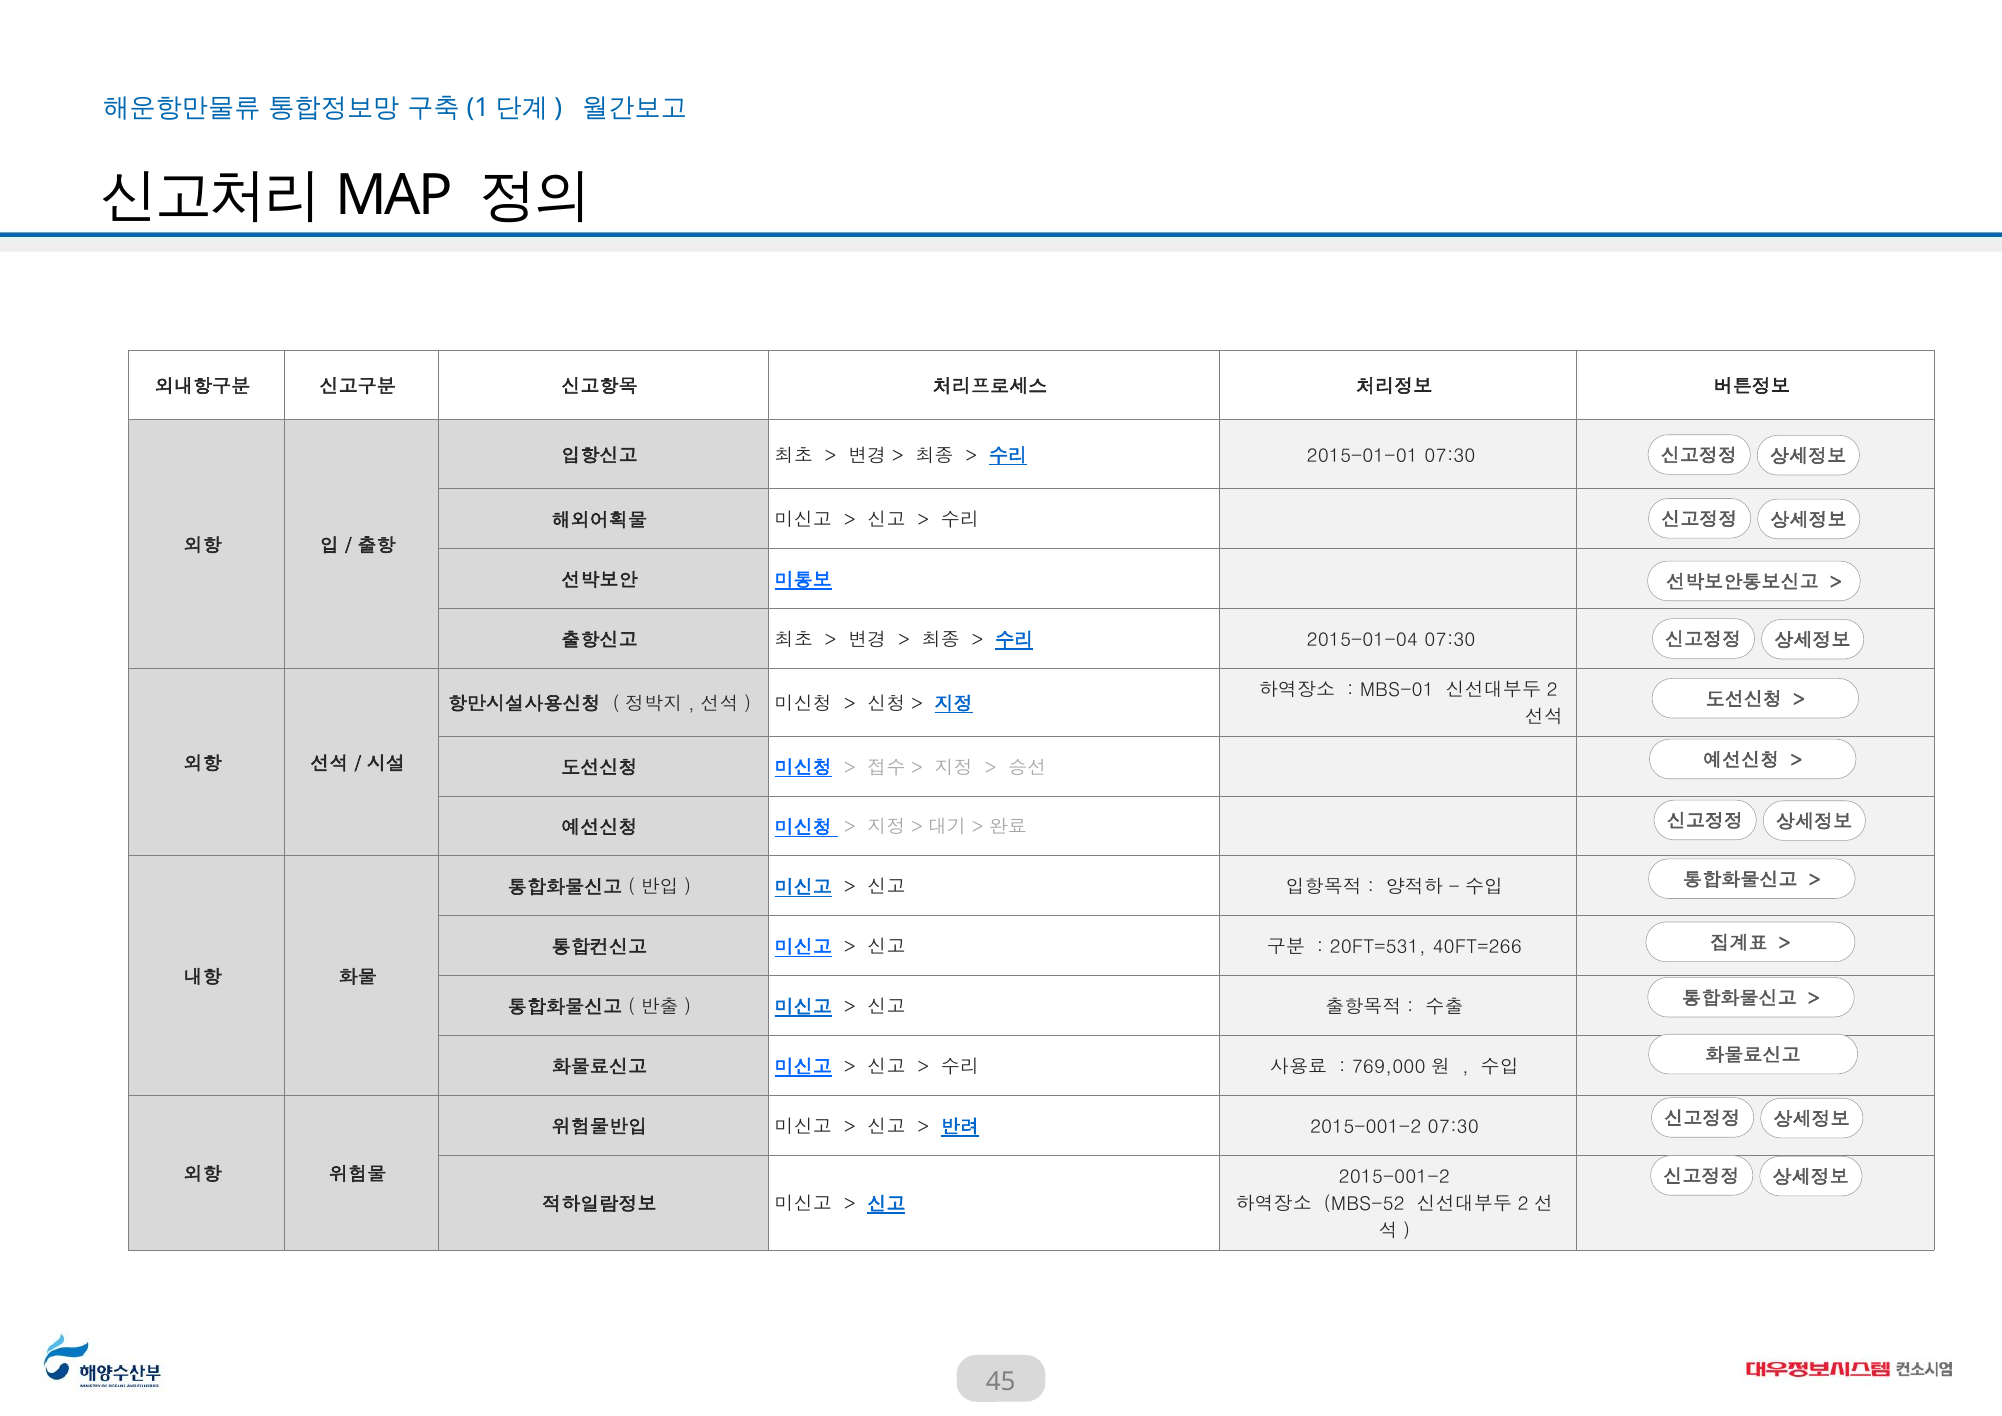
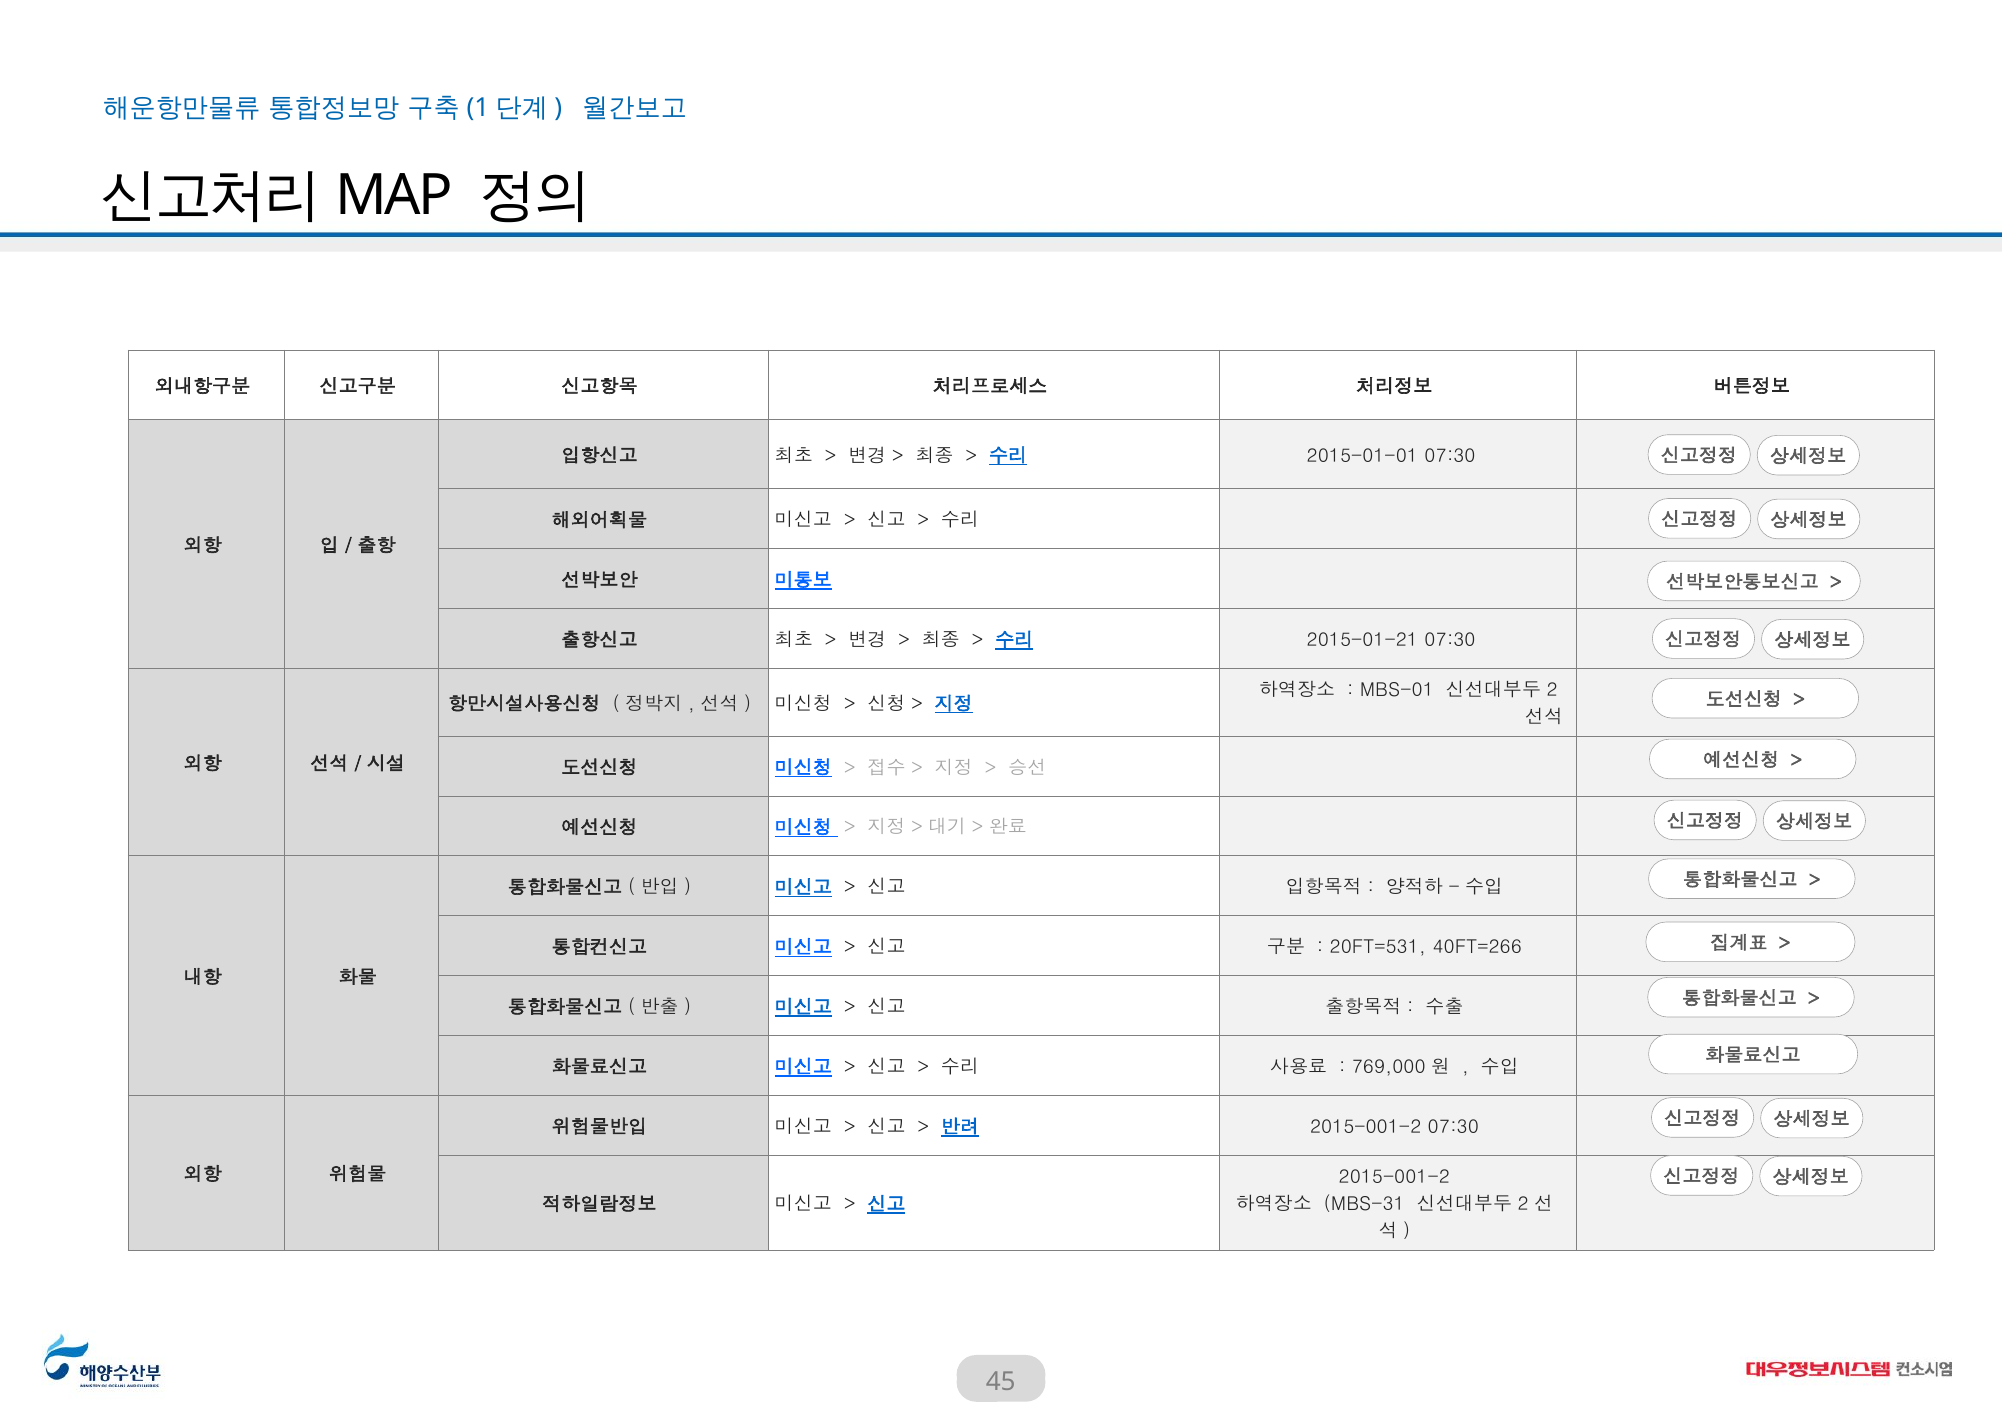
2015-01-04: 2015-01-04 -> 2015-01-21 (1362, 640)
MBS-52: MBS-52 -> MBS-31 (1364, 1204)
